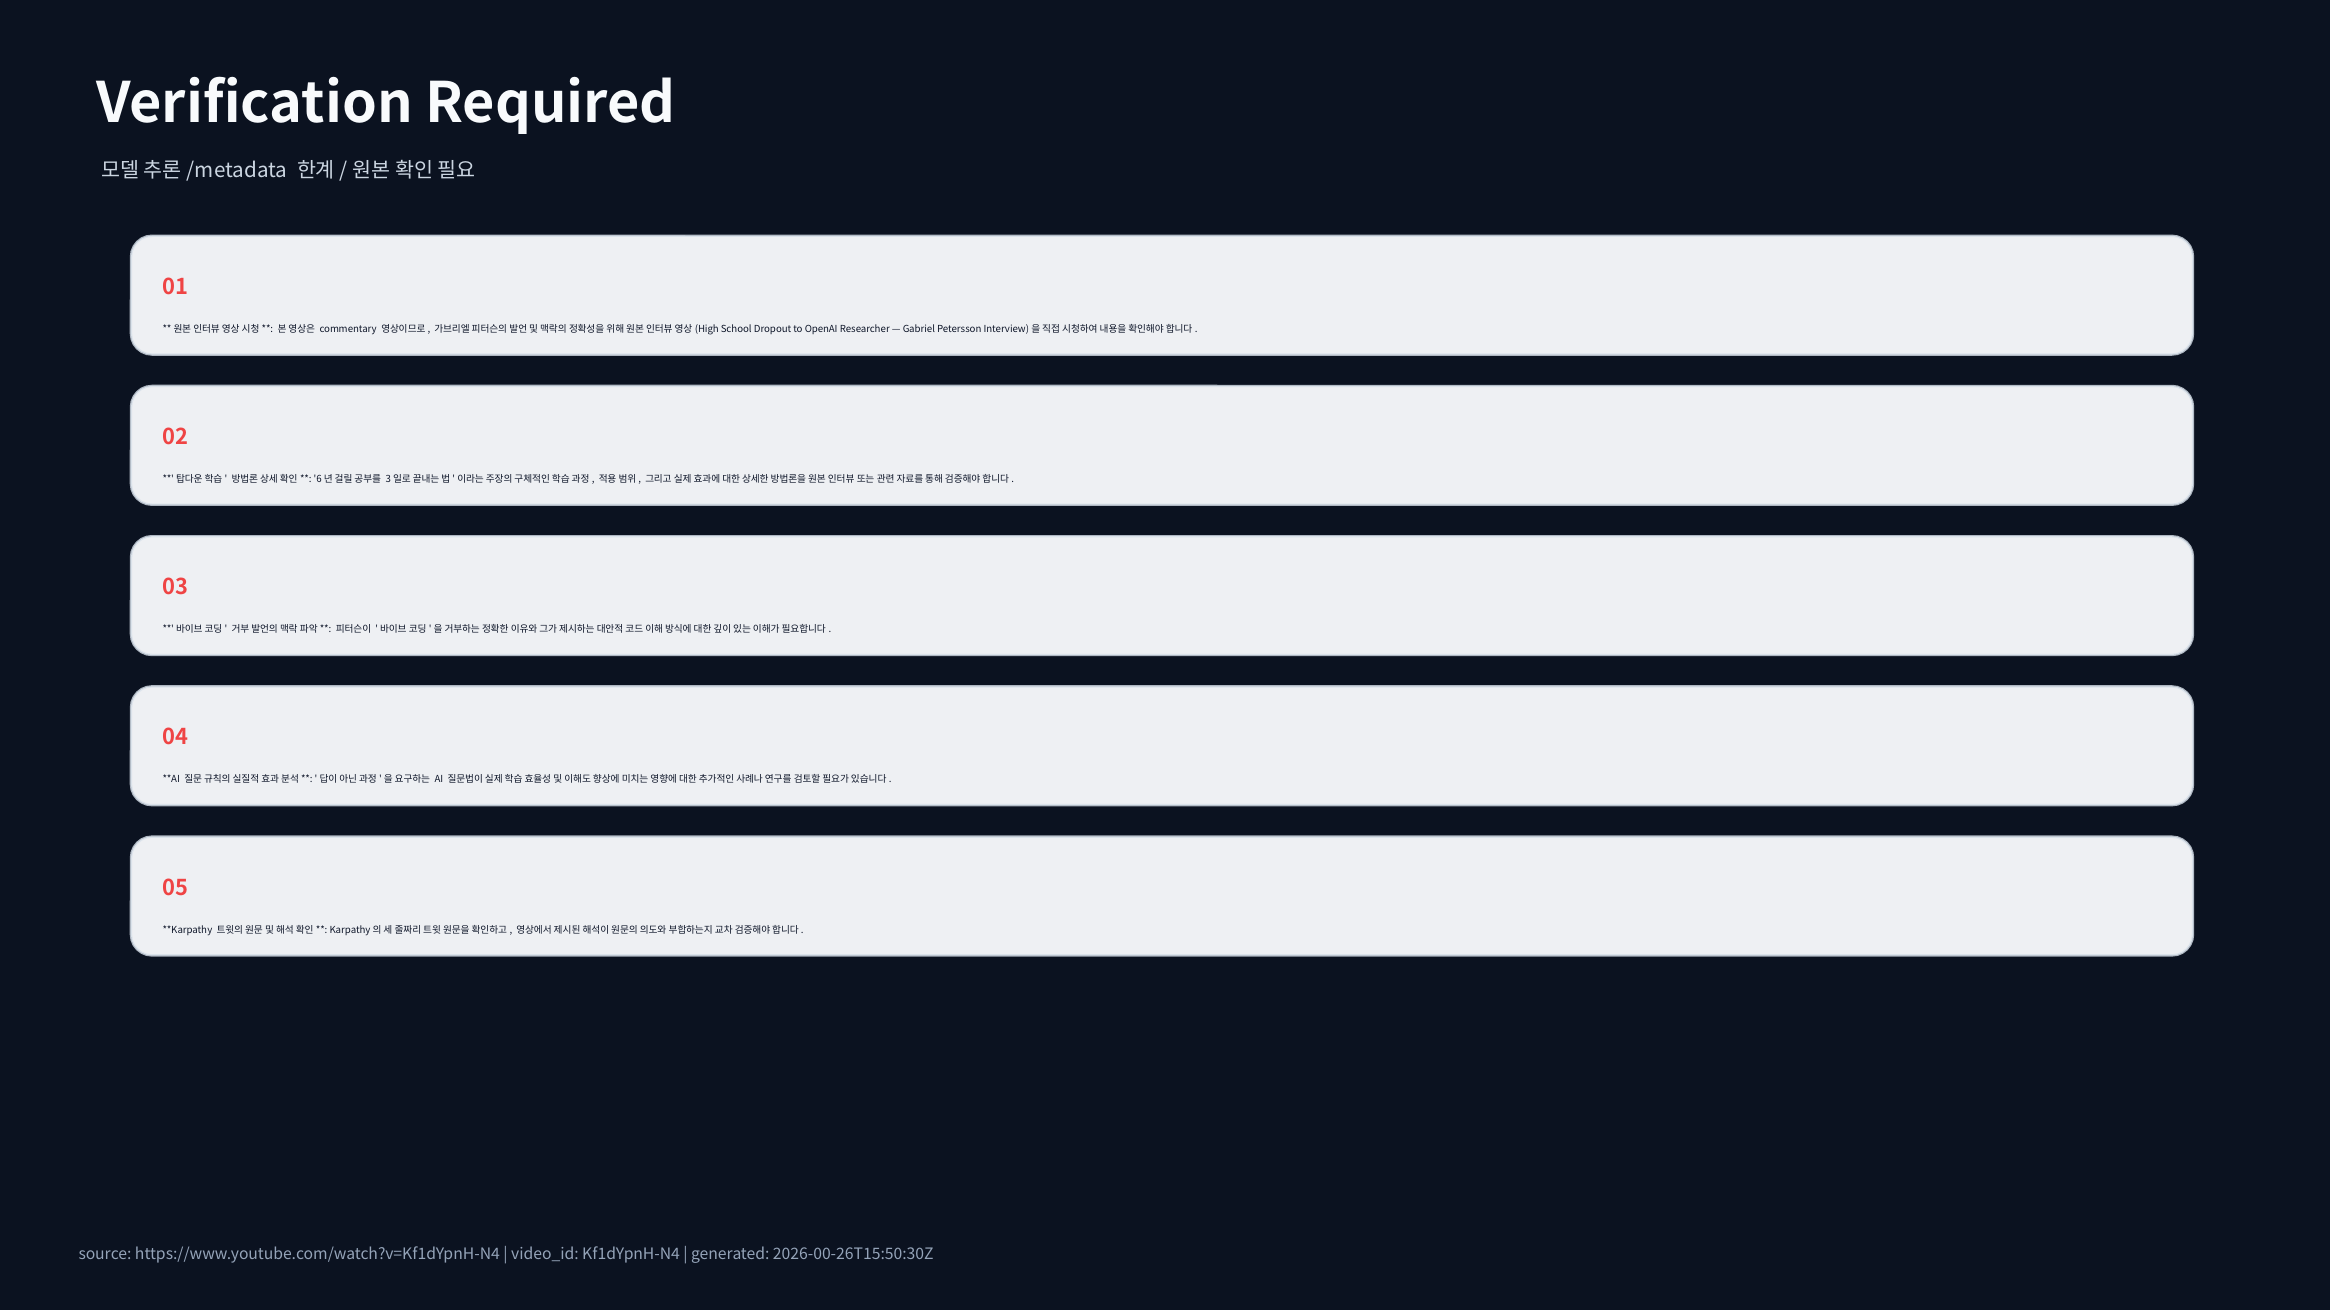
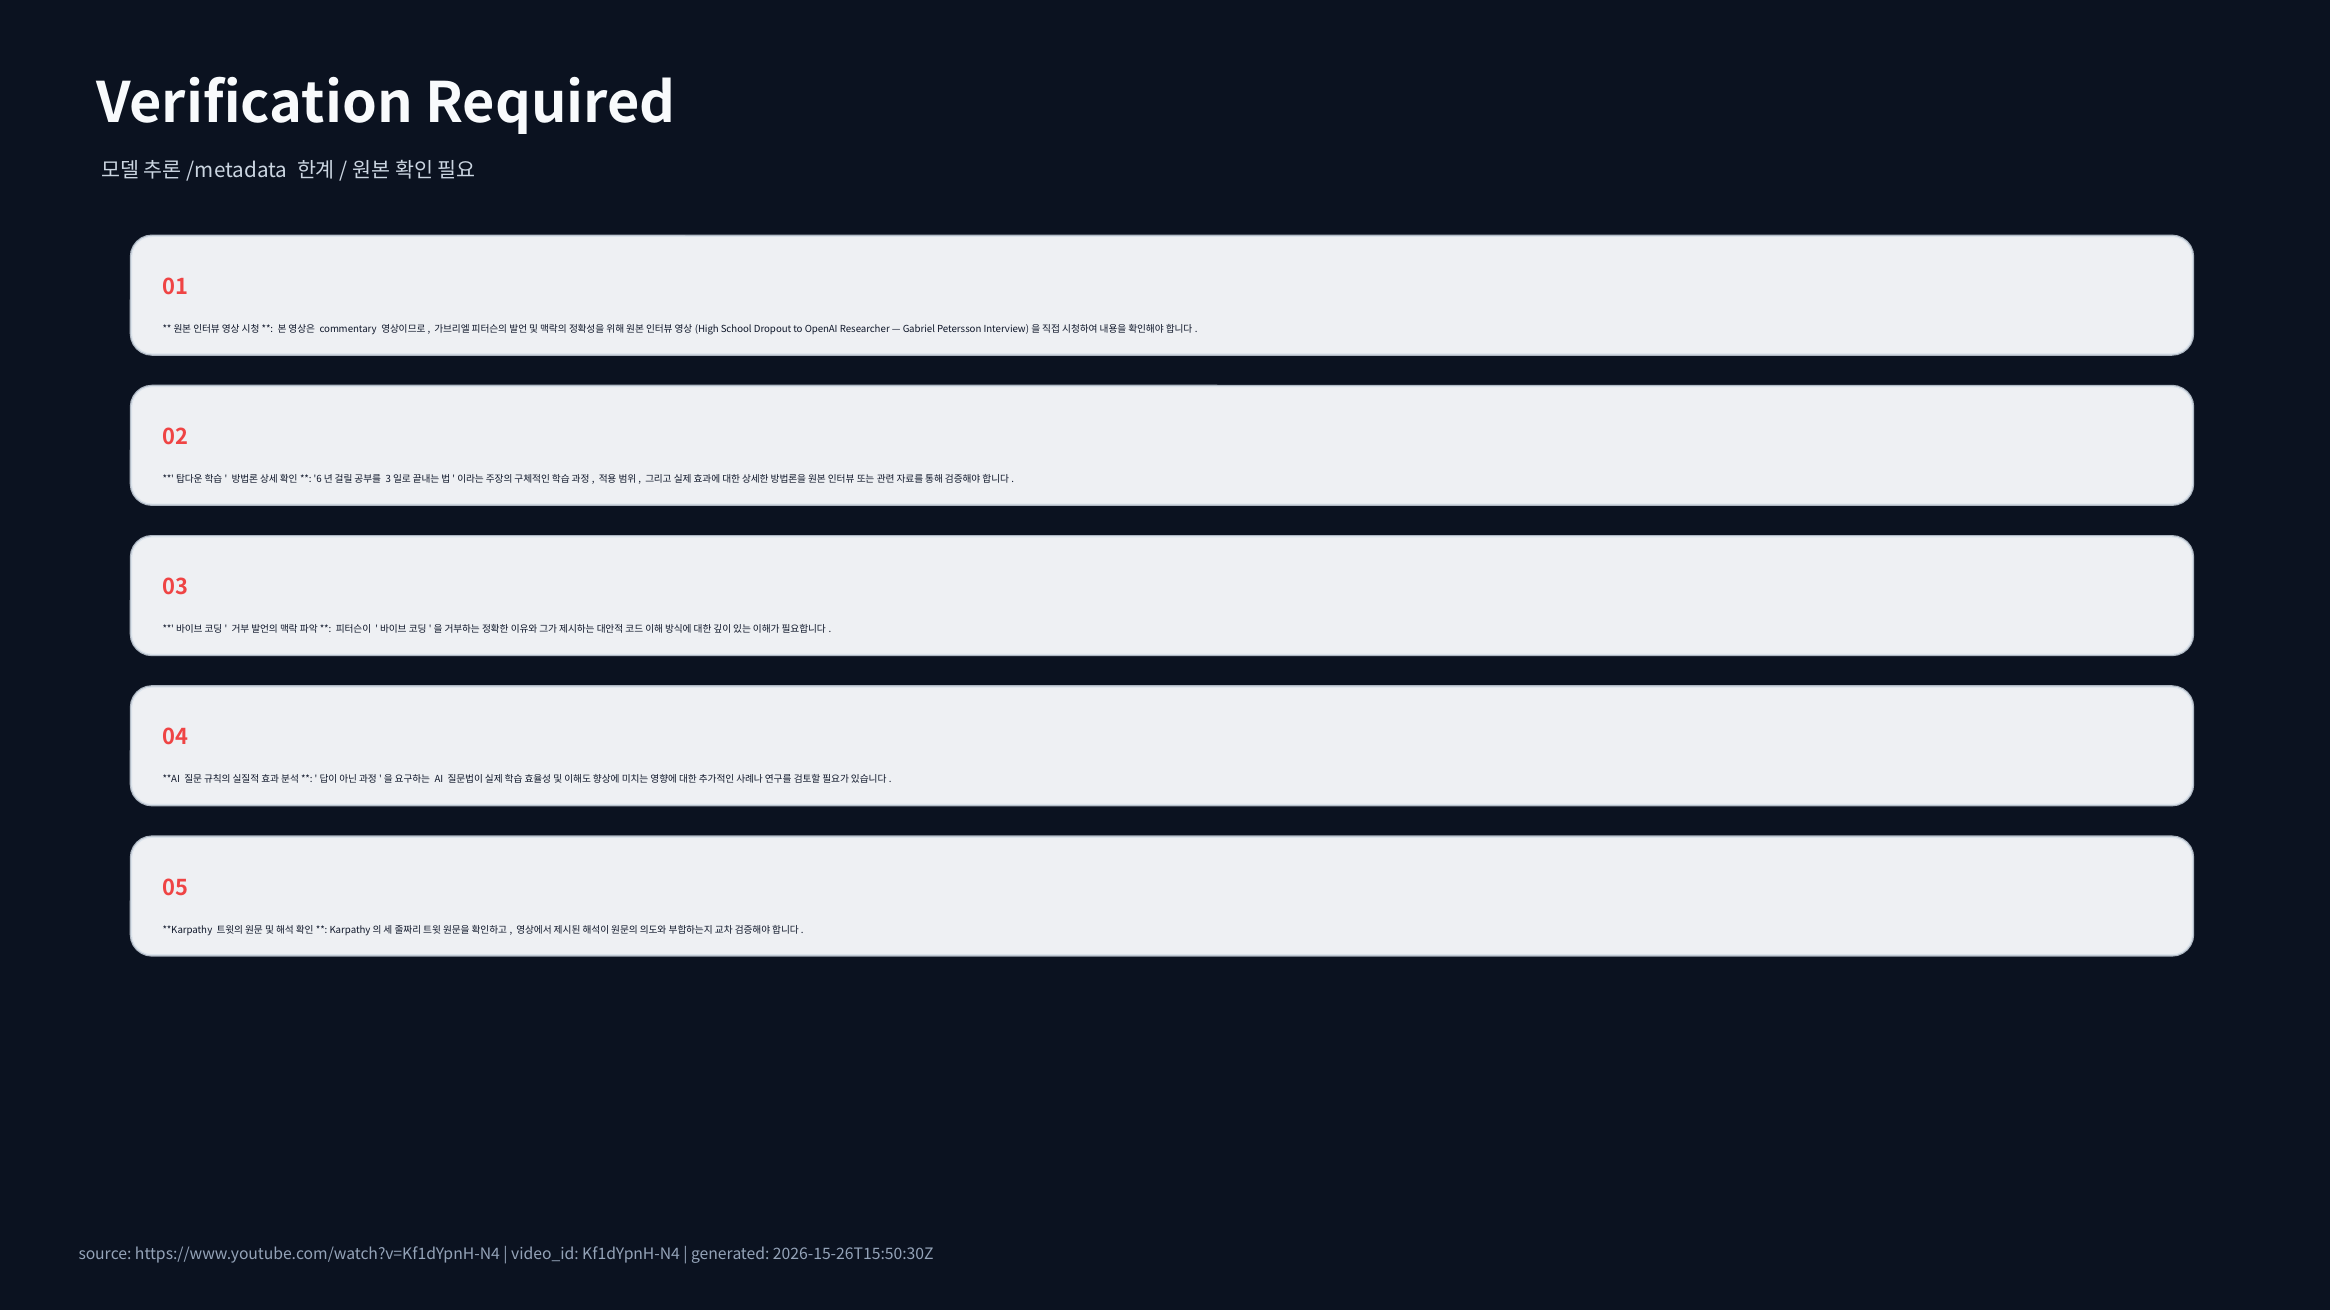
2026-00-26T15:50:30Z: 2026-00-26T15:50:30Z -> 2026-15-26T15:50:30Z (853, 1255)
